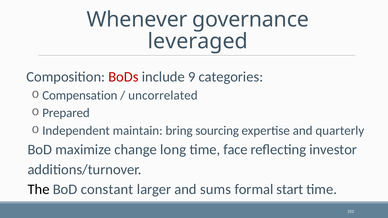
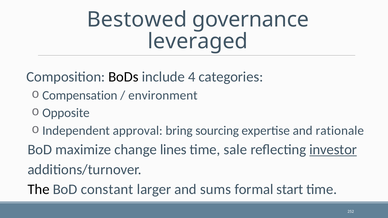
Whenever: Whenever -> Bestowed (137, 20)
BoDs colour: red -> black (123, 77)
9: 9 -> 4 (192, 77)
uncorrelated: uncorrelated -> environment (163, 95)
Prepared: Prepared -> Opposite (66, 113)
maintain: maintain -> approval (138, 131)
quarterly: quarterly -> rationale (340, 131)
long: long -> lines (173, 150)
face: face -> sale (235, 150)
investor underline: none -> present (333, 150)
